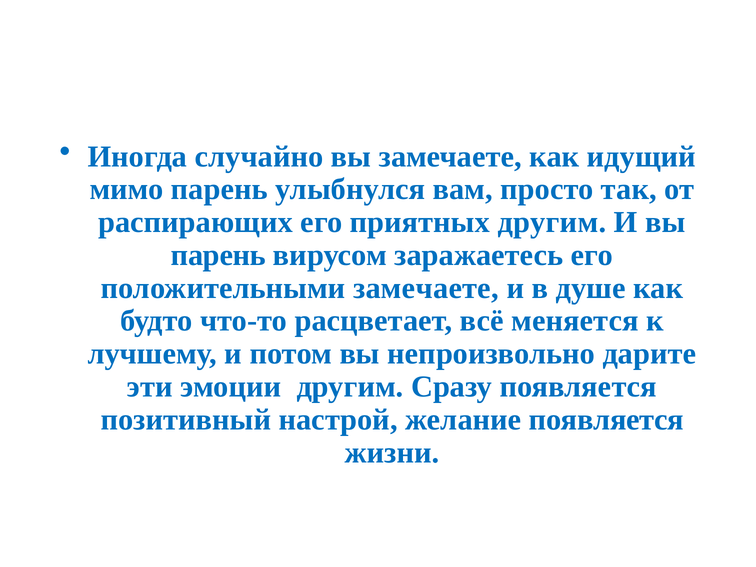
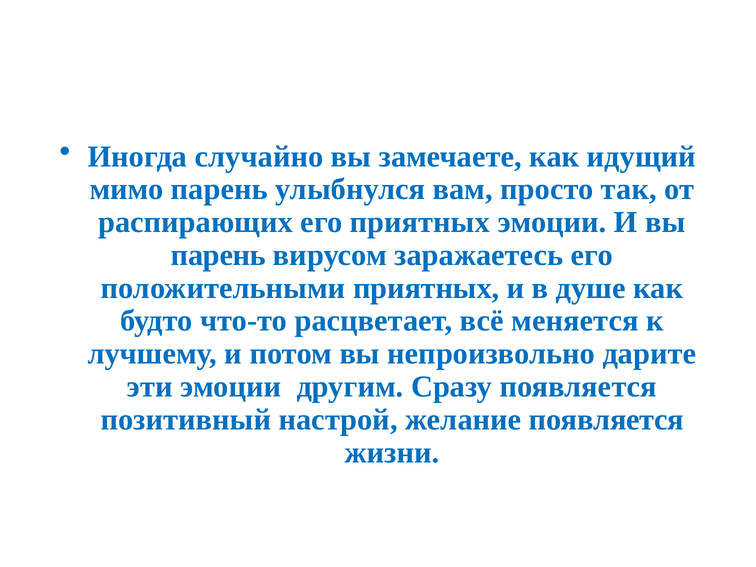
приятных другим: другим -> эмоции (552, 222)
положительными замечаете: замечаете -> приятных (426, 288)
